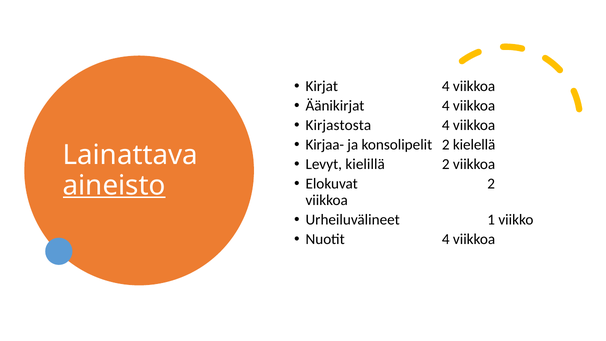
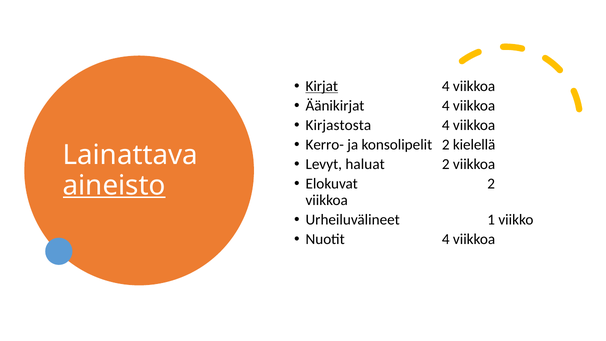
Kirjat underline: none -> present (322, 86)
Kirjaa-: Kirjaa- -> Kerro- (325, 145)
kielillä: kielillä -> haluat (365, 164)
